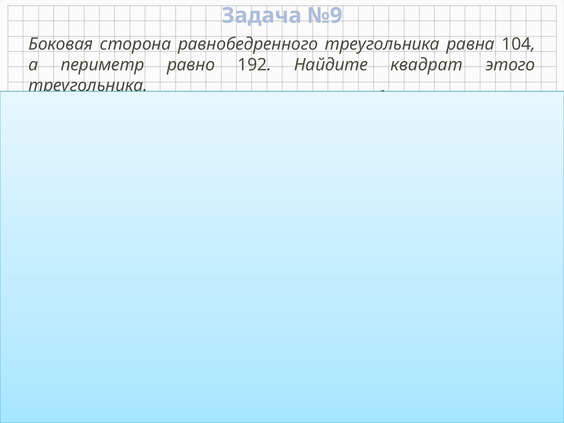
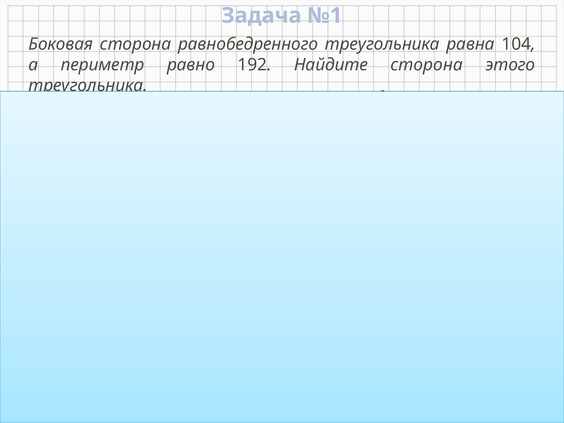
№9: №9 -> №1 (325, 16)
Найдите квадрат: квадрат -> сторона (427, 65)
